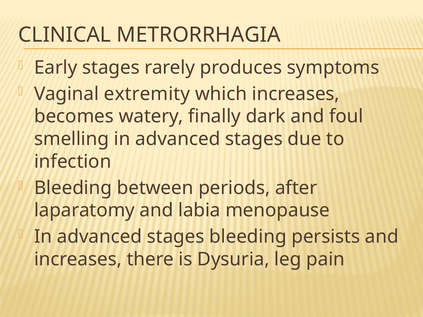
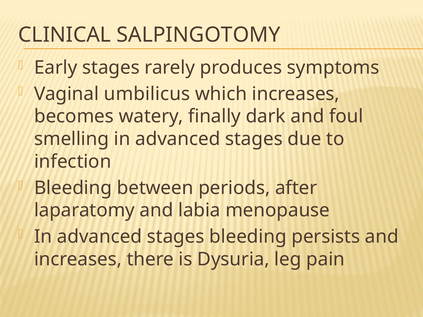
METRORRHAGIA: METRORRHAGIA -> SALPINGOTOMY (199, 35)
extremity: extremity -> umbilicus (147, 94)
